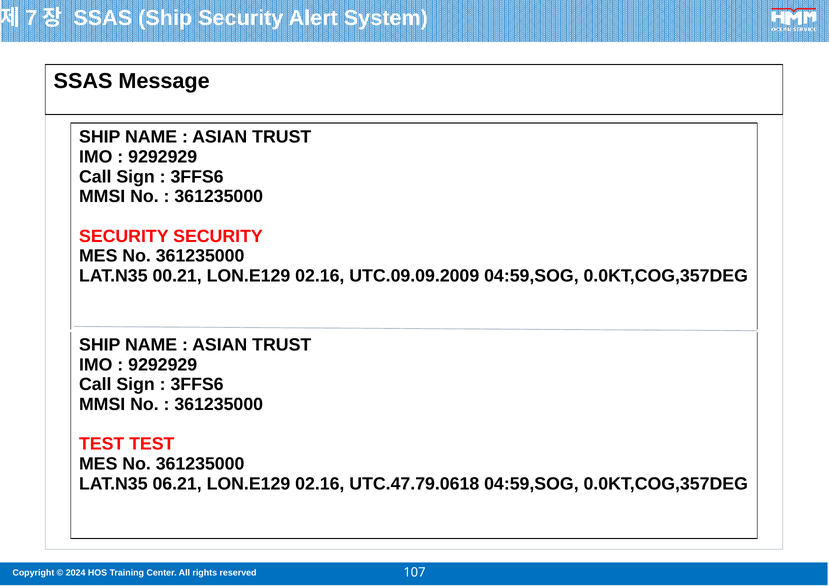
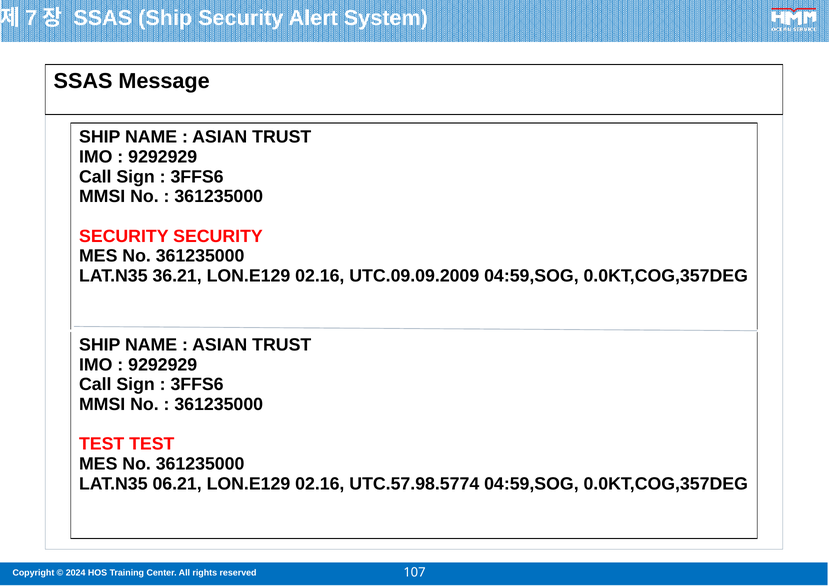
00.21: 00.21 -> 36.21 (177, 276)
UTC.47.79.0618: UTC.47.79.0618 -> UTC.57.98.5774 (414, 484)
